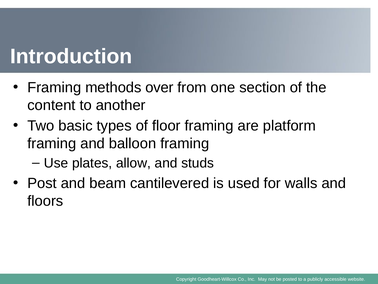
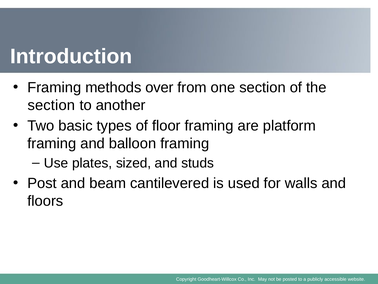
content: content -> section (51, 105)
allow: allow -> sized (134, 163)
